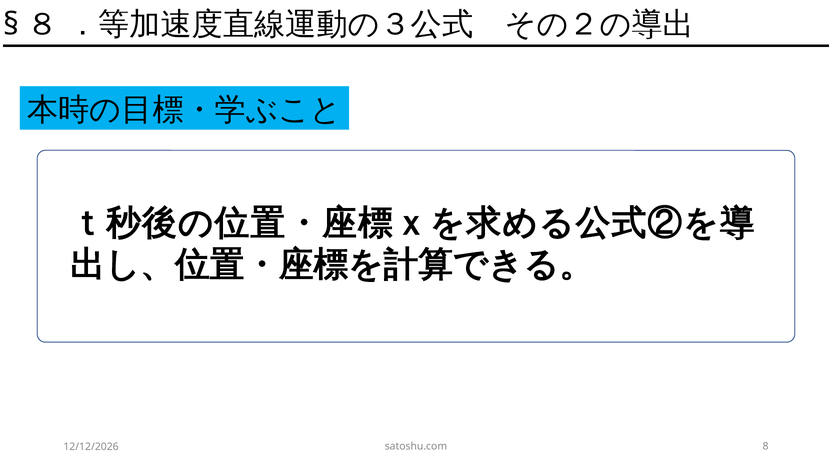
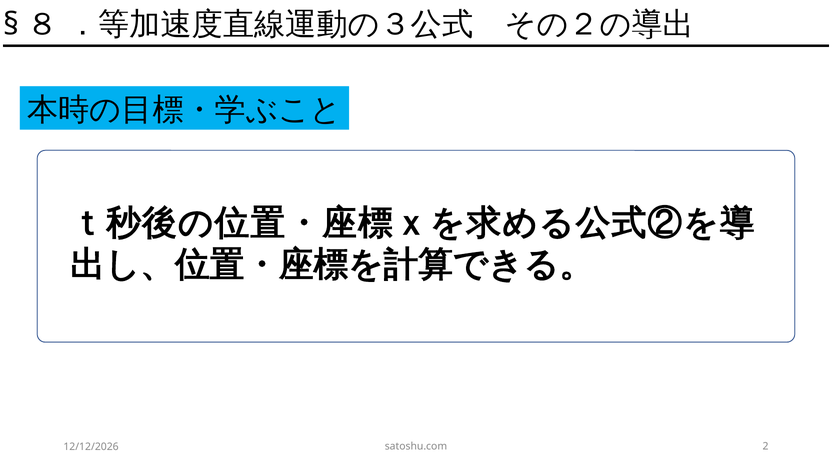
8: 8 -> 2 (766, 446)
